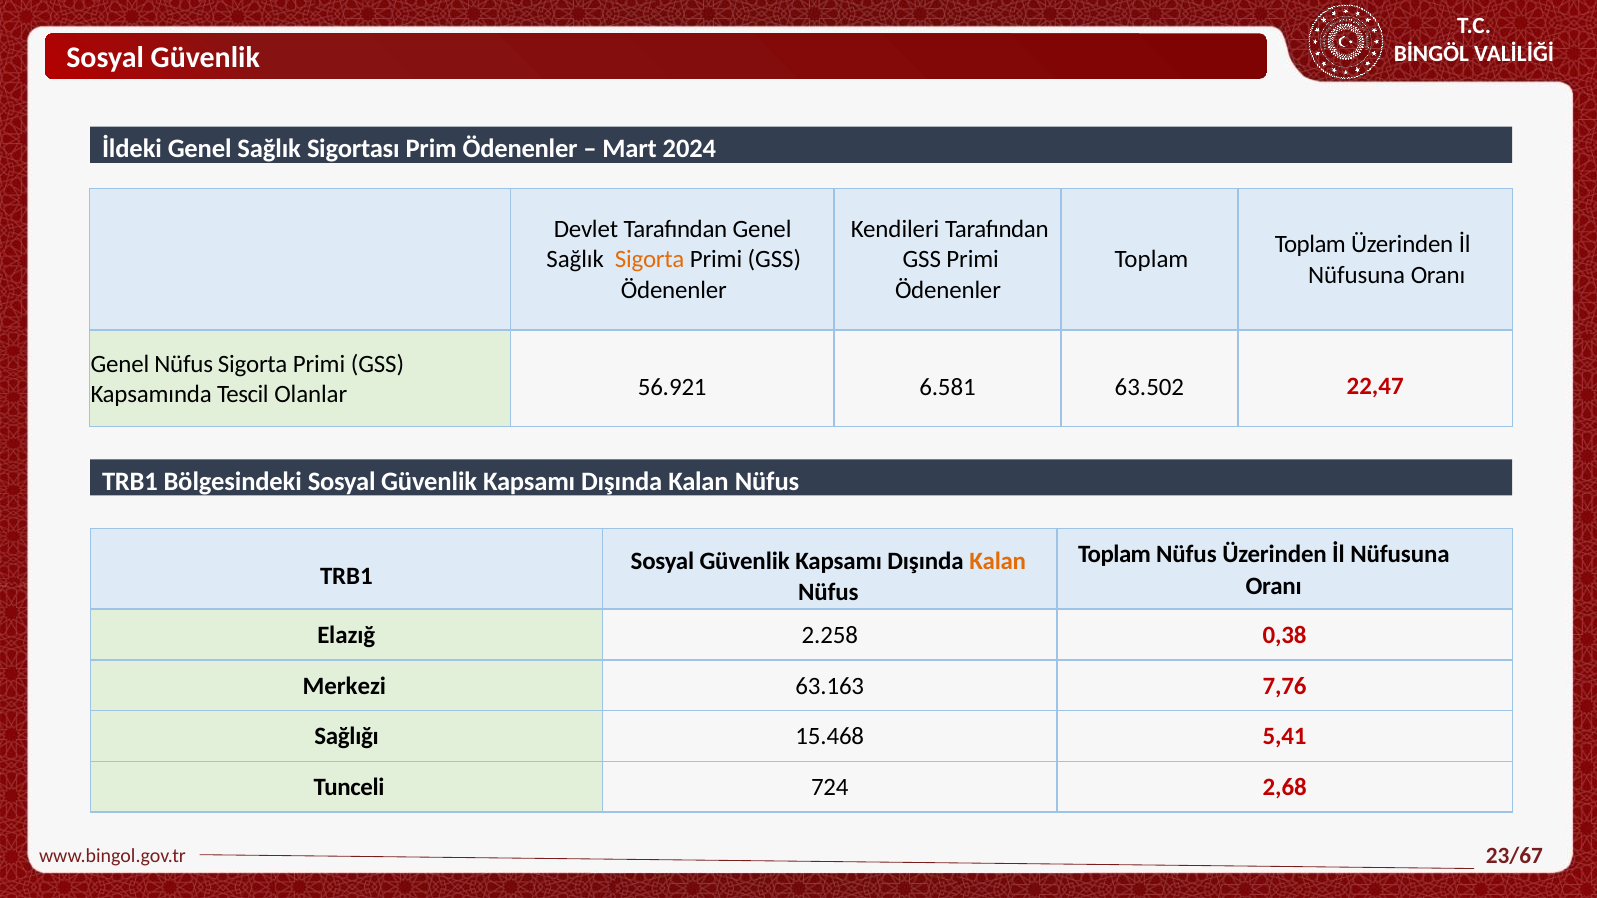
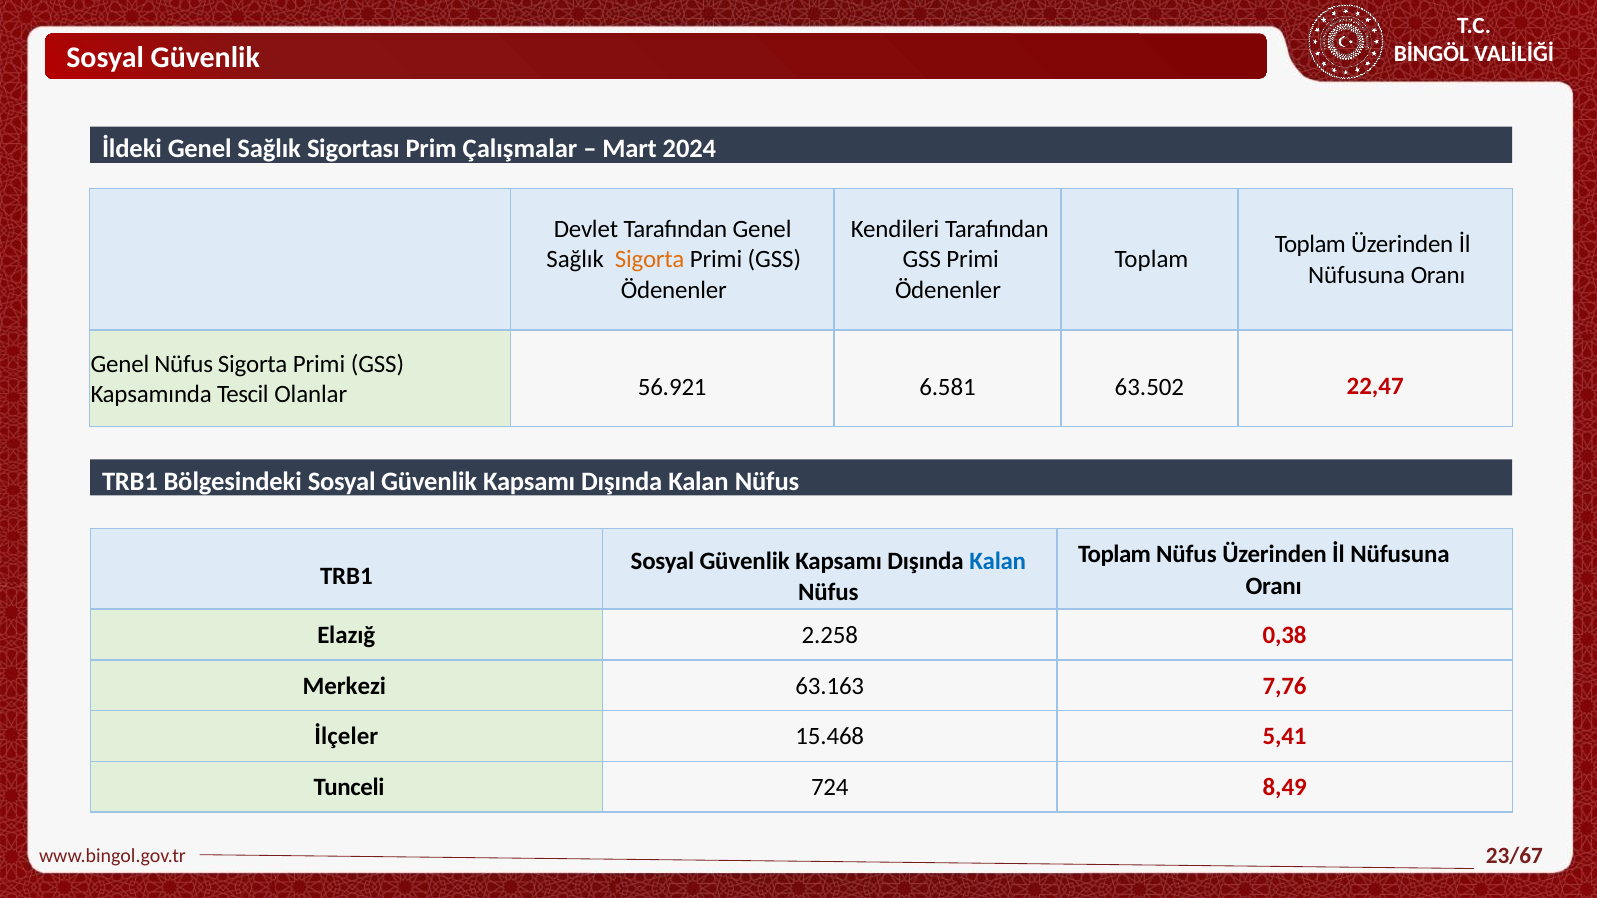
Prim Ödenenler: Ödenenler -> Çalışmalar (520, 149)
Kalan colour: orange -> blue (998, 562)
Sağlığı: Sağlığı -> İlçeler (346, 737)
2,68: 2,68 -> 8,49 (1285, 788)
